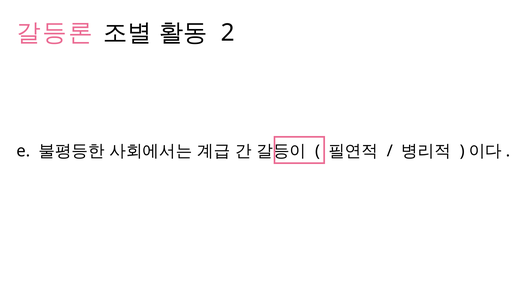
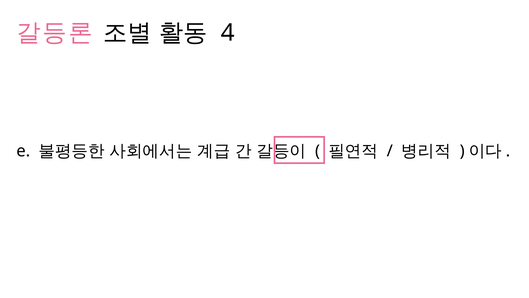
2: 2 -> 4 (228, 33)
